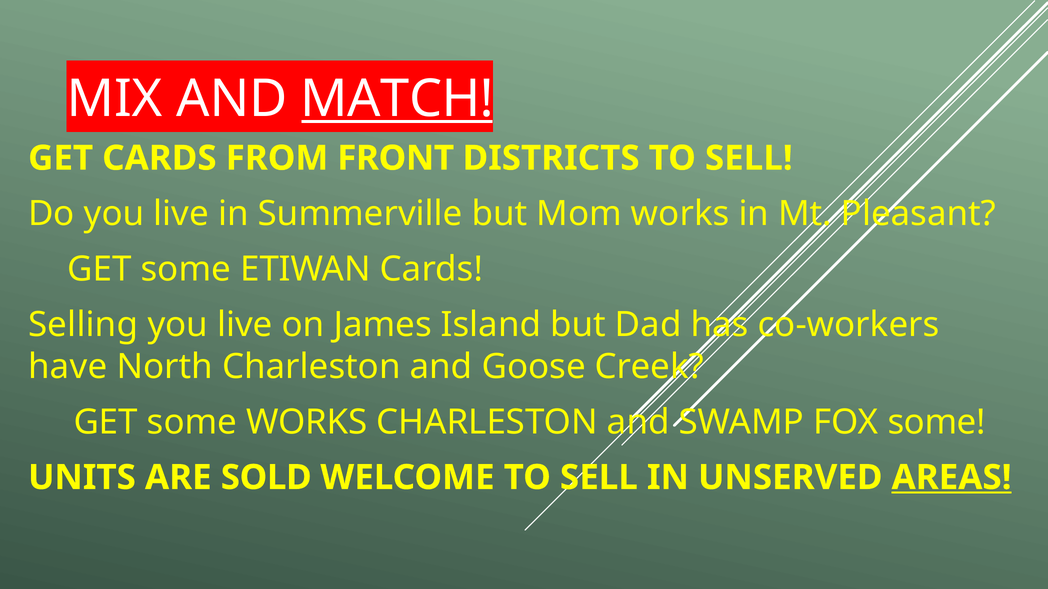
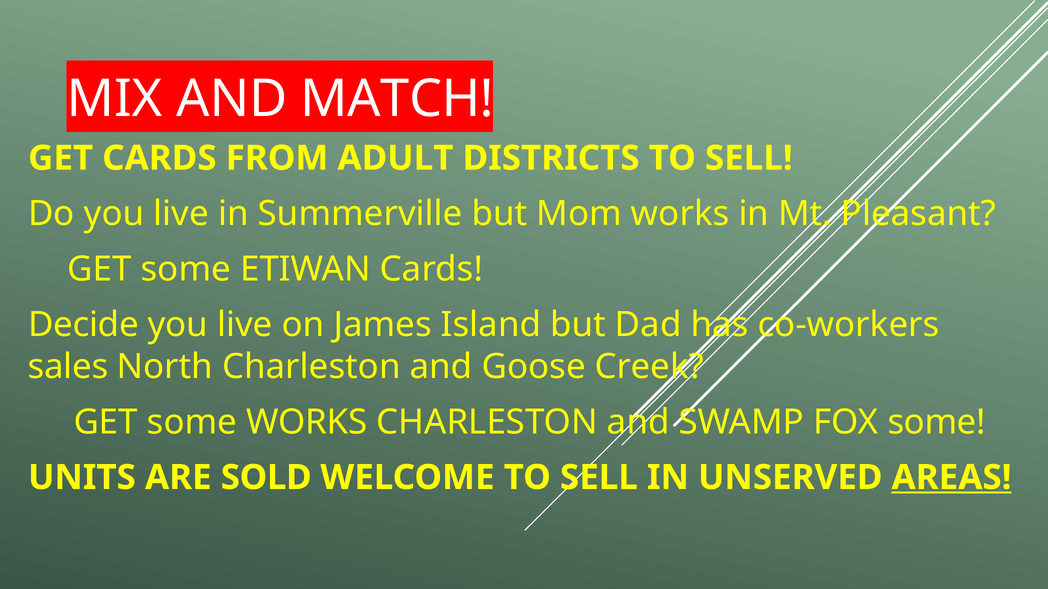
MATCH underline: present -> none (397, 99)
FRONT: FRONT -> ADULT (395, 158)
Selling: Selling -> Decide (83, 325)
have: have -> sales (68, 367)
